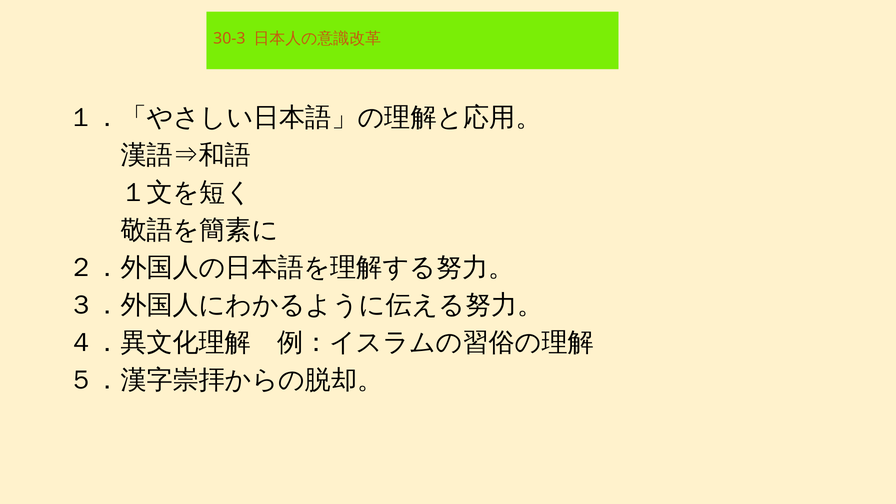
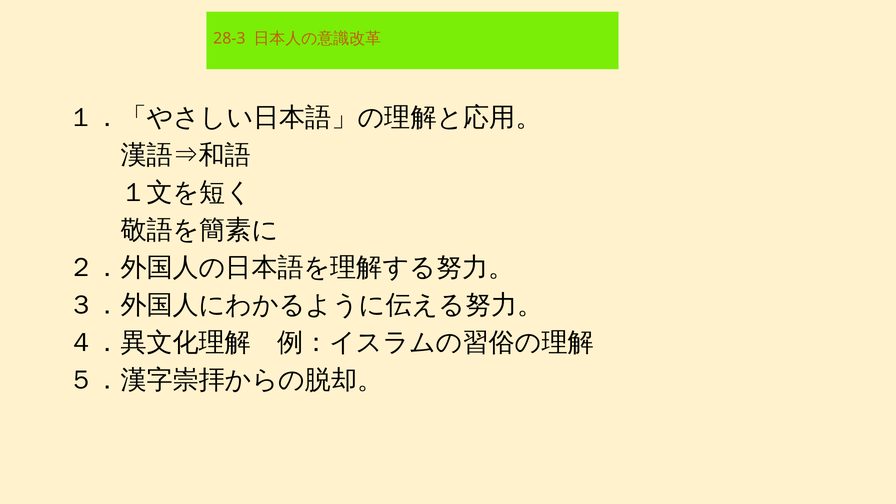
30-3: 30-3 -> 28-3 (229, 39)
